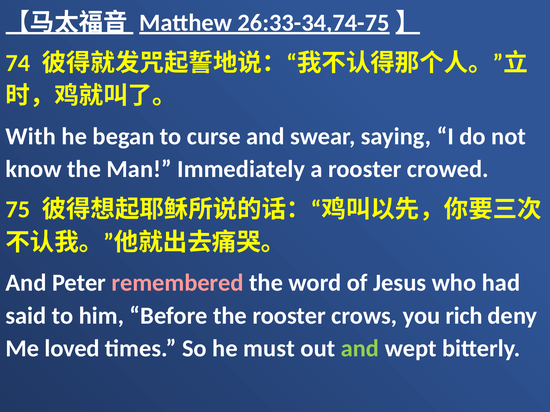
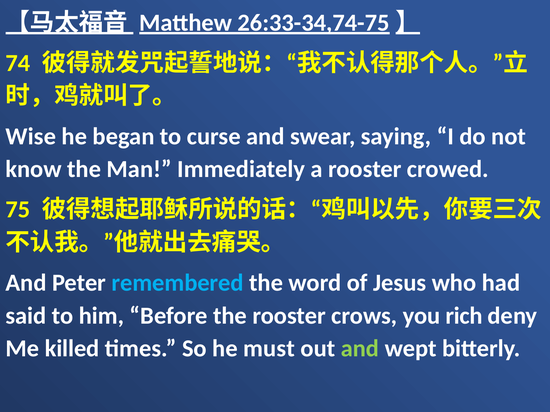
With: With -> Wise (31, 136)
remembered colour: pink -> light blue (178, 283)
loved: loved -> killed (72, 349)
